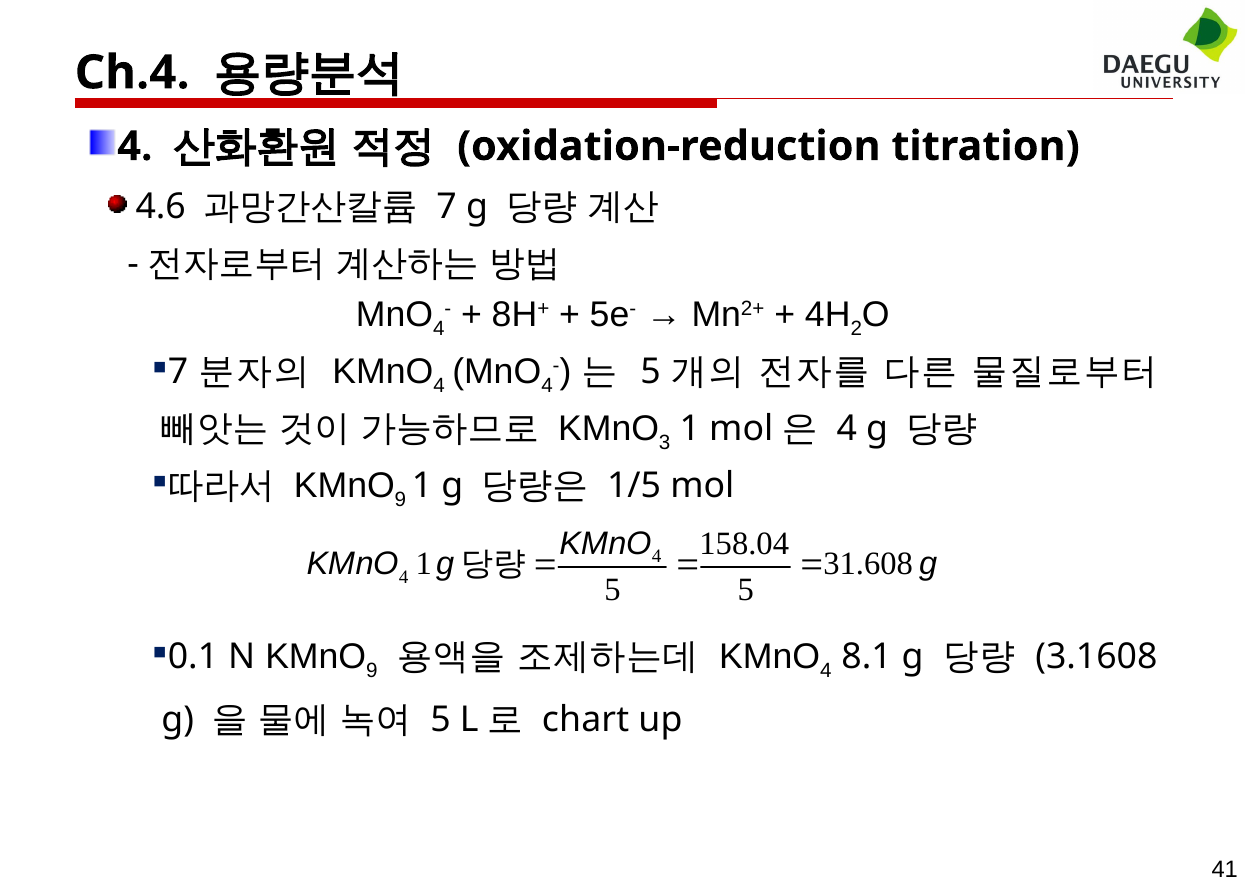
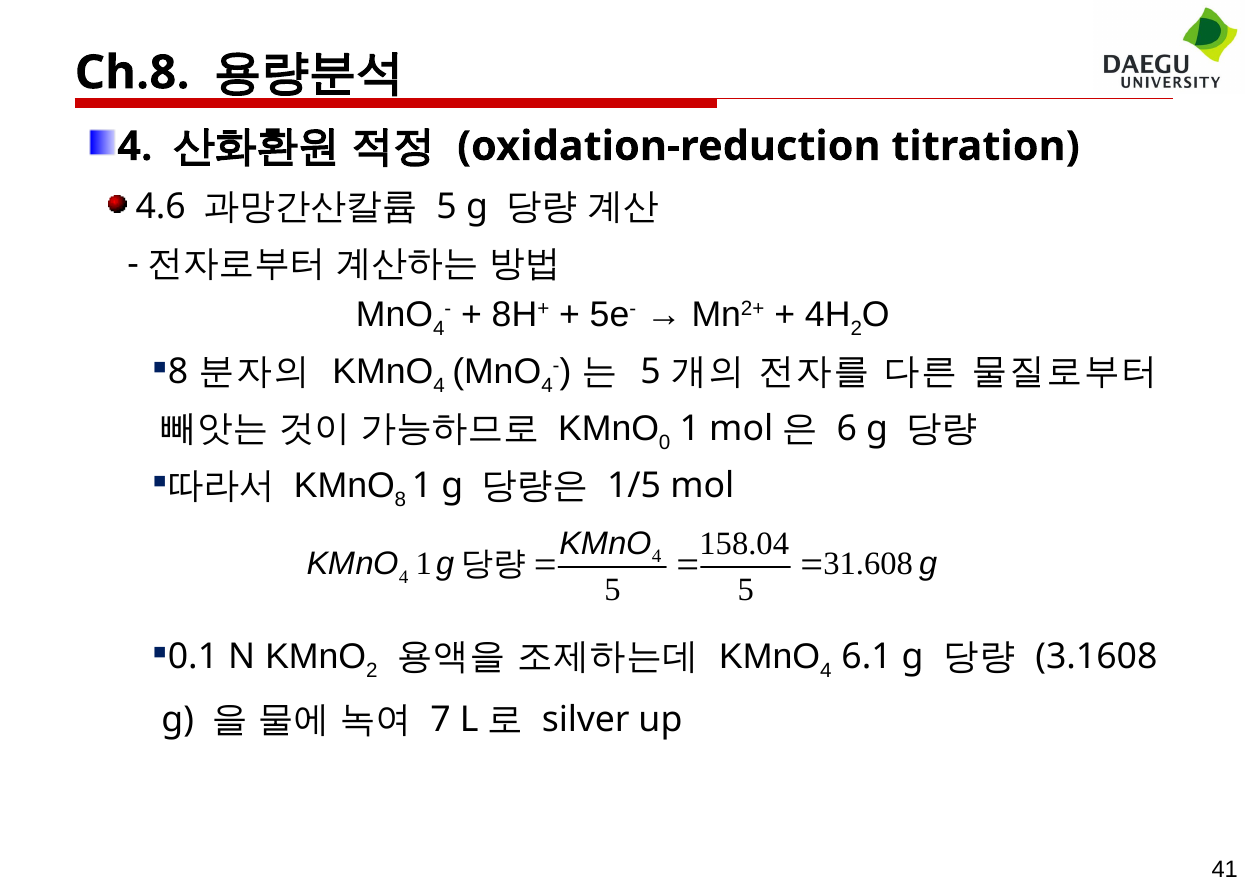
Ch.4: Ch.4 -> Ch.8 (132, 73)
7: 7 -> 5 (447, 207)
7: 7 -> 8 (178, 372)
3: 3 -> 0 (665, 443)
4: 4 -> 6 (847, 429)
9: 9 -> 8 (400, 500)
9: 9 -> 2 (372, 671)
8.1: 8.1 -> 6.1 (867, 657)
5: 5 -> 7 (441, 720)
chart: chart -> silver (586, 720)
